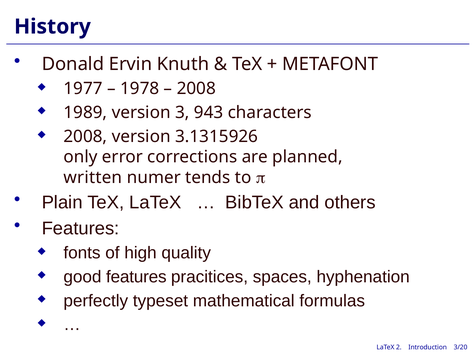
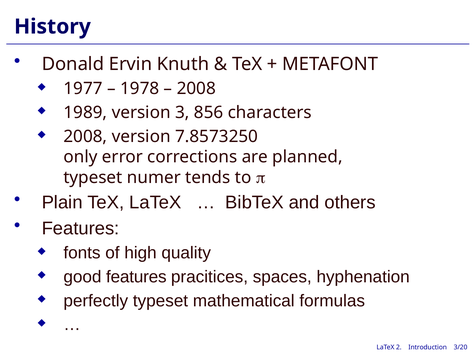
943: 943 -> 856 (209, 113)
3.1315926: 3.1315926 -> 7.8573250 (217, 137)
written: written -> typeset (93, 178)
